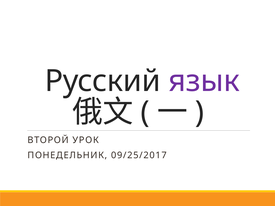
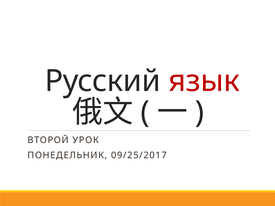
язык colour: purple -> red (204, 81)
